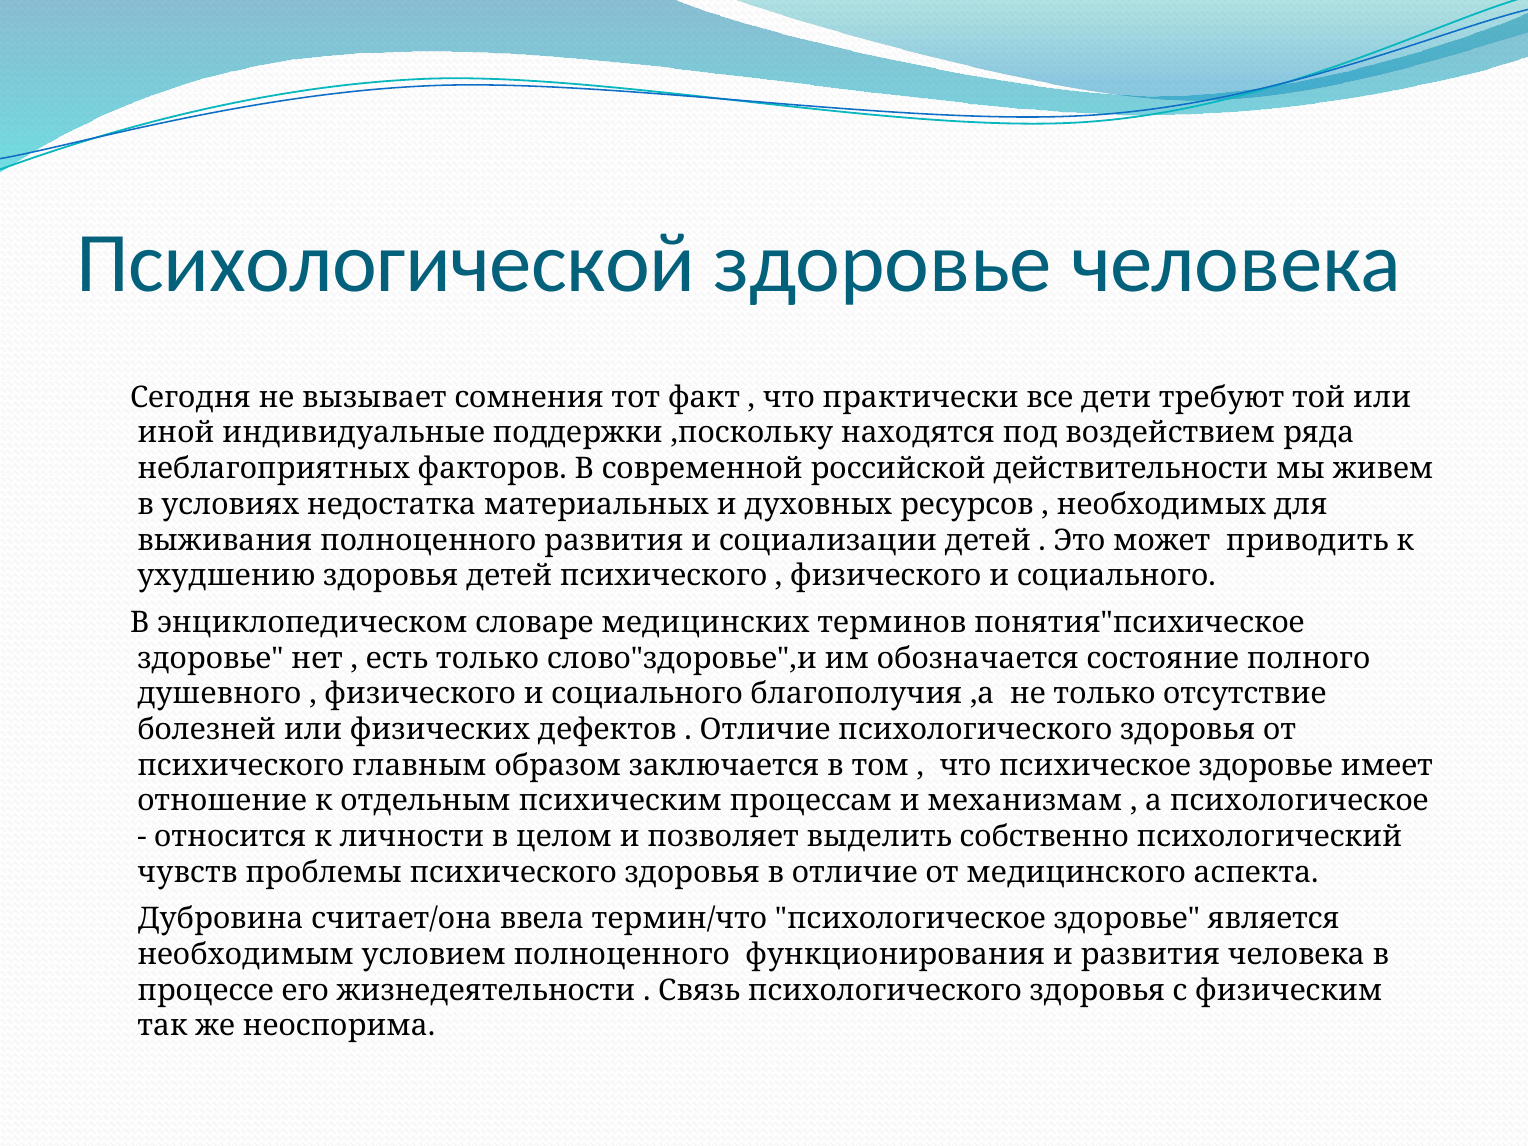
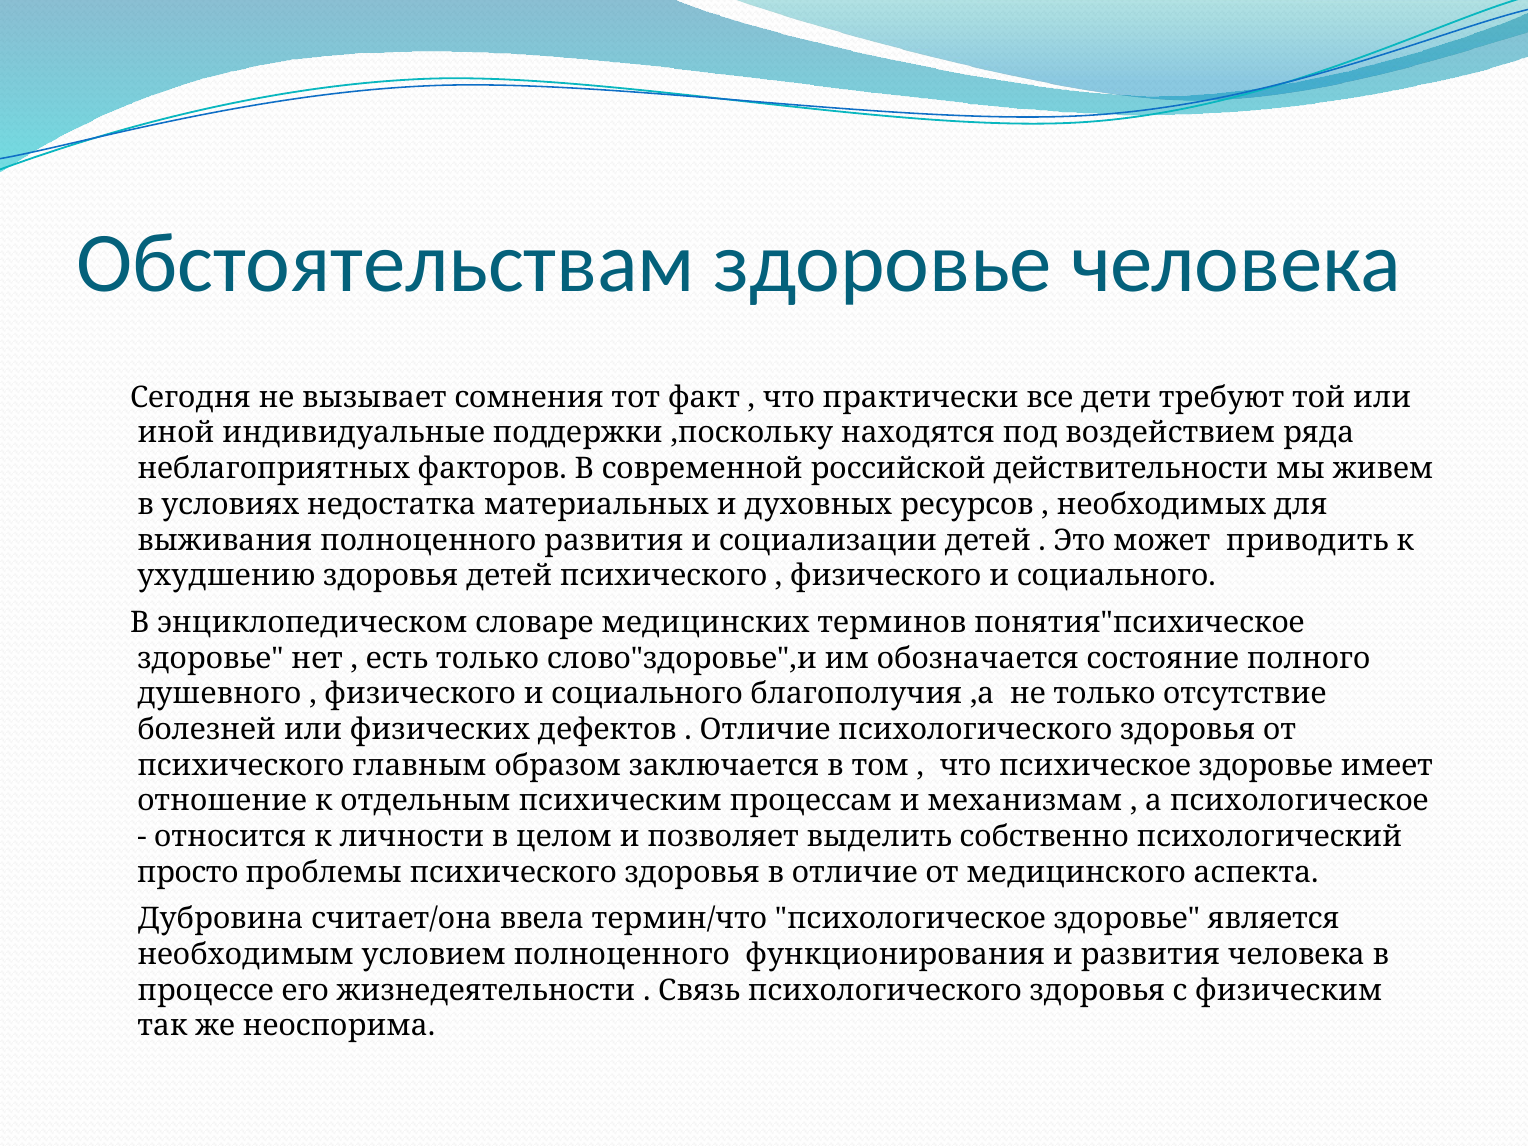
Психологической: Психологической -> Обстоятельствам (386, 264)
чувств: чувств -> просто (188, 872)
